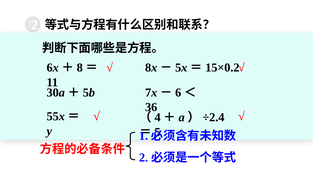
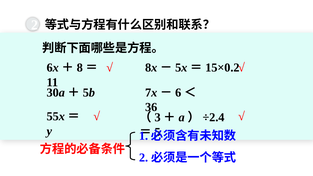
4: 4 -> 3 (158, 117)
